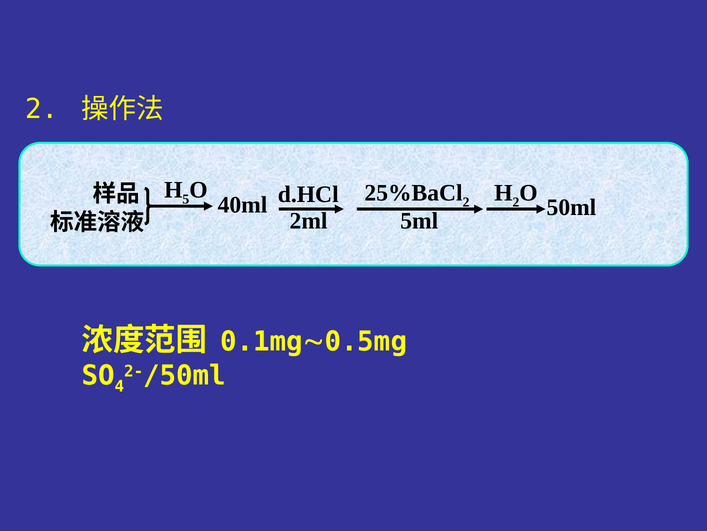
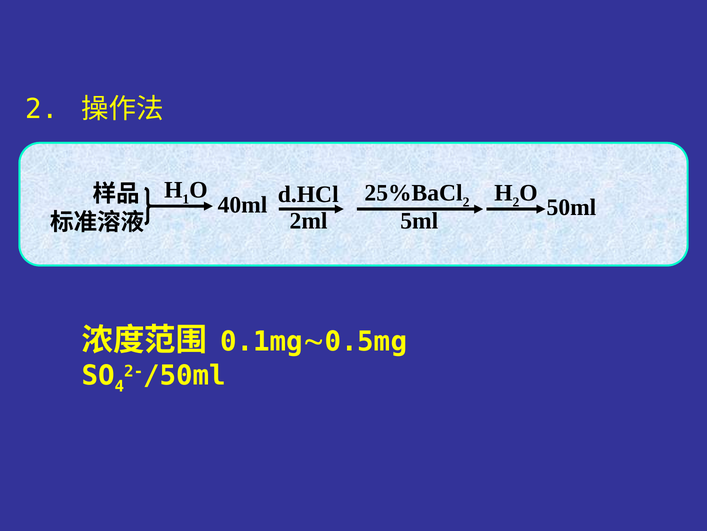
5: 5 -> 1 (186, 199)
